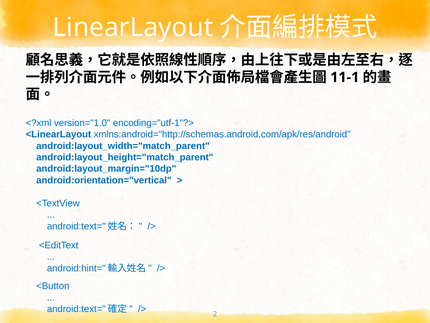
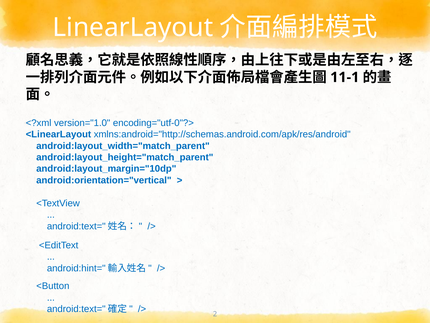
encoding="utf-1"?>: encoding="utf-1"?> -> encoding="utf-0"?> (153, 123)
